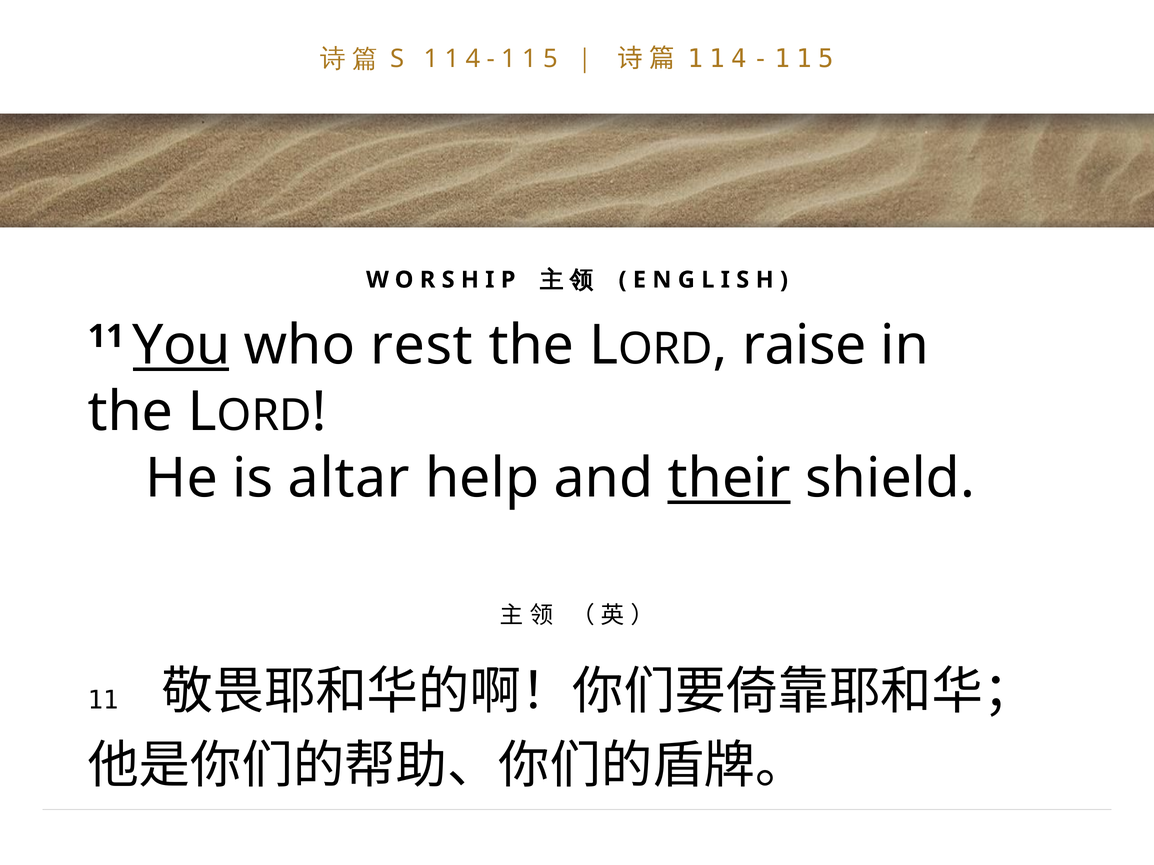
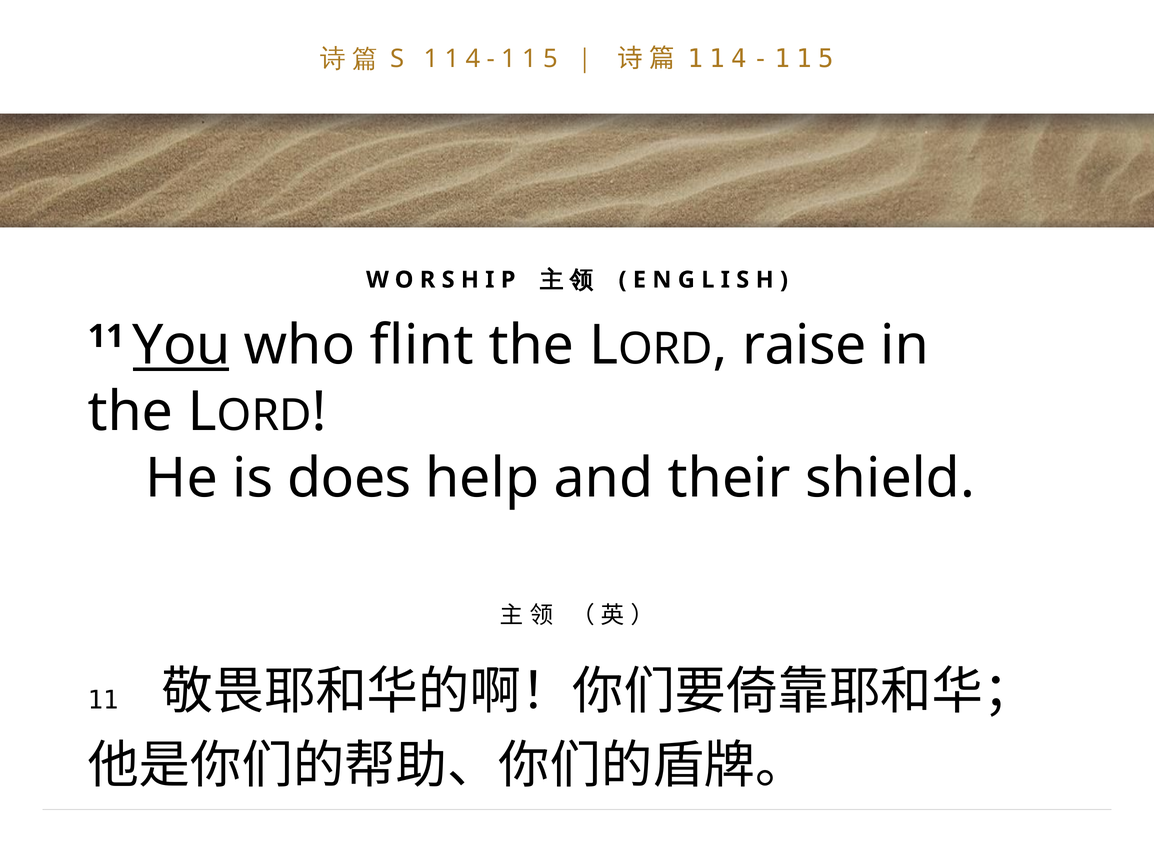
rest: rest -> flint (422, 346)
altar: altar -> does (349, 479)
their underline: present -> none (729, 479)
